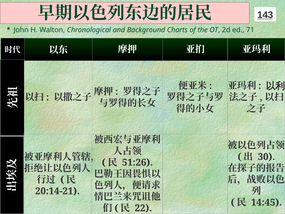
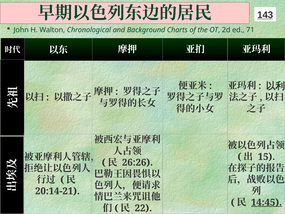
30: 30 -> 15 (266, 157)
51:26: 51:26 -> 26:26 (137, 162)
14:45 underline: none -> present (266, 202)
